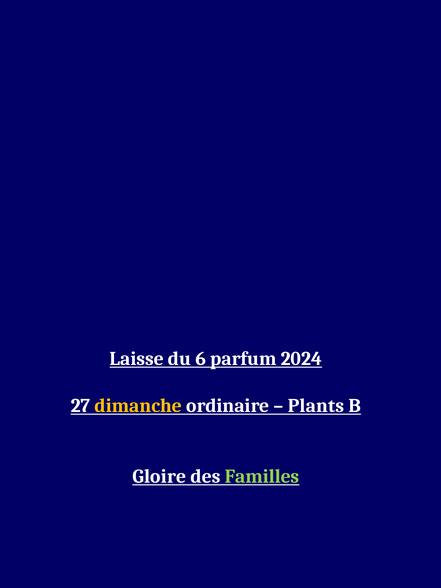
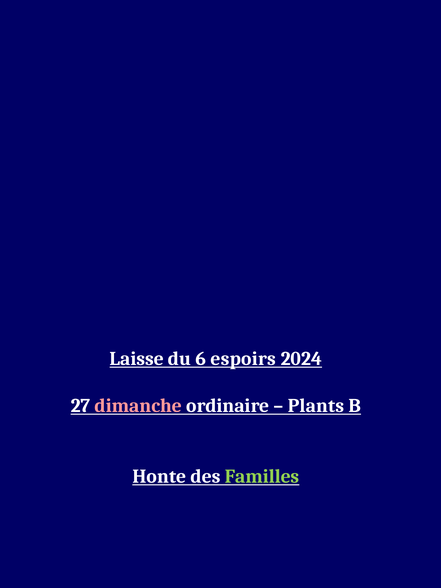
parfum: parfum -> espoirs (243, 359)
dimanche colour: yellow -> pink (138, 406)
Gloire: Gloire -> Honte (159, 476)
